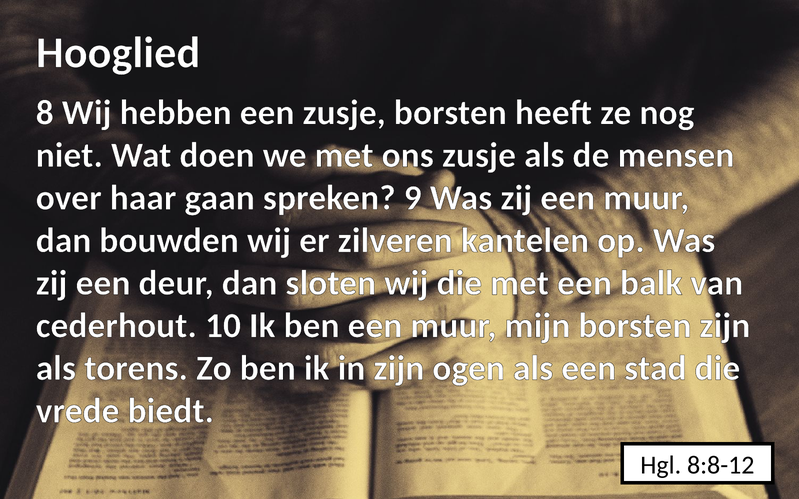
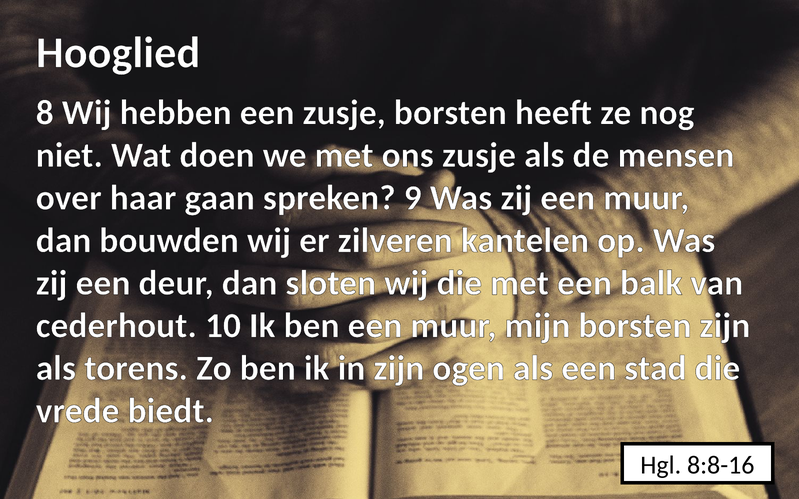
8:8-12: 8:8-12 -> 8:8-16 (721, 465)
